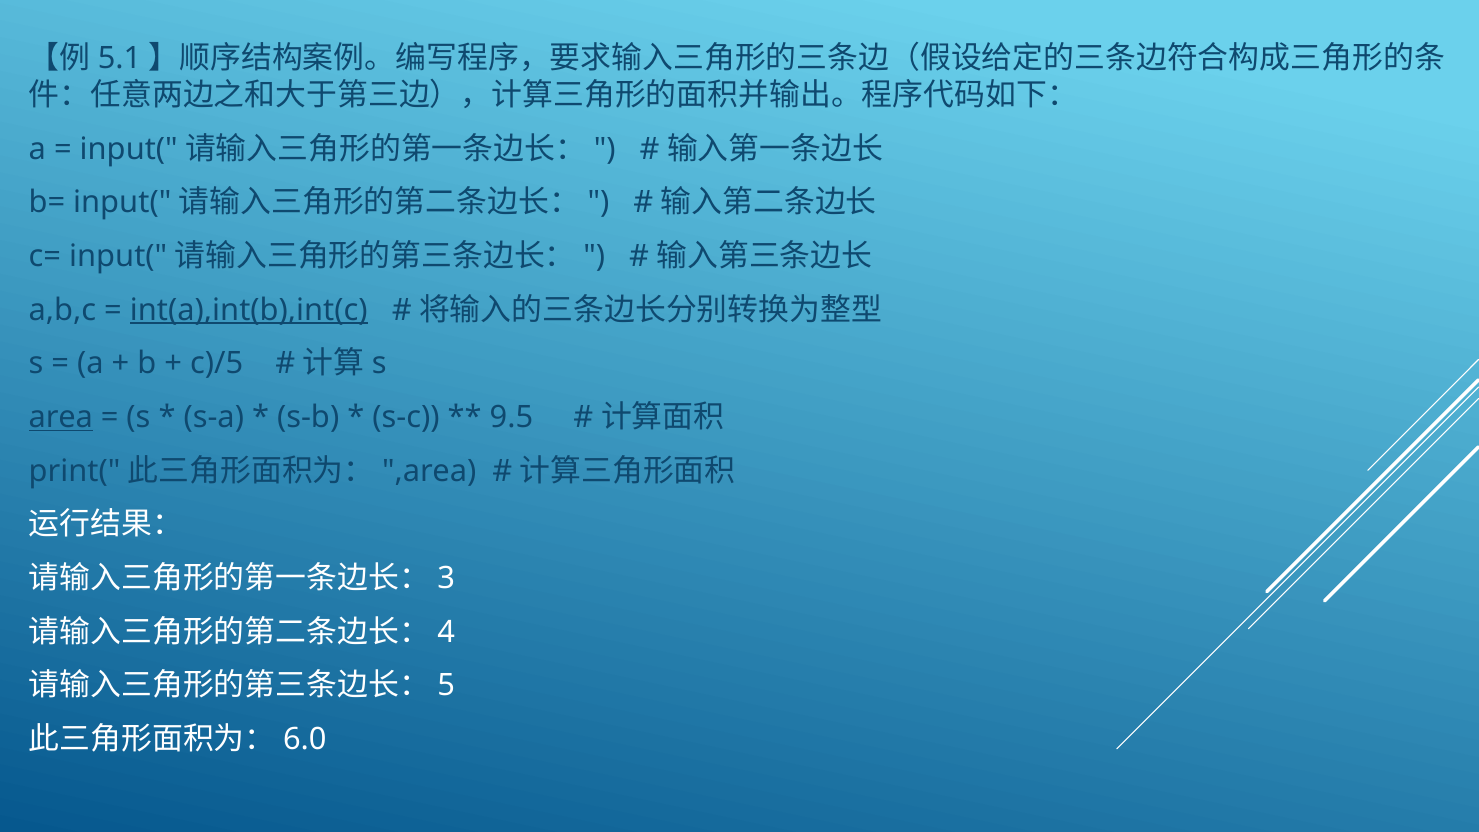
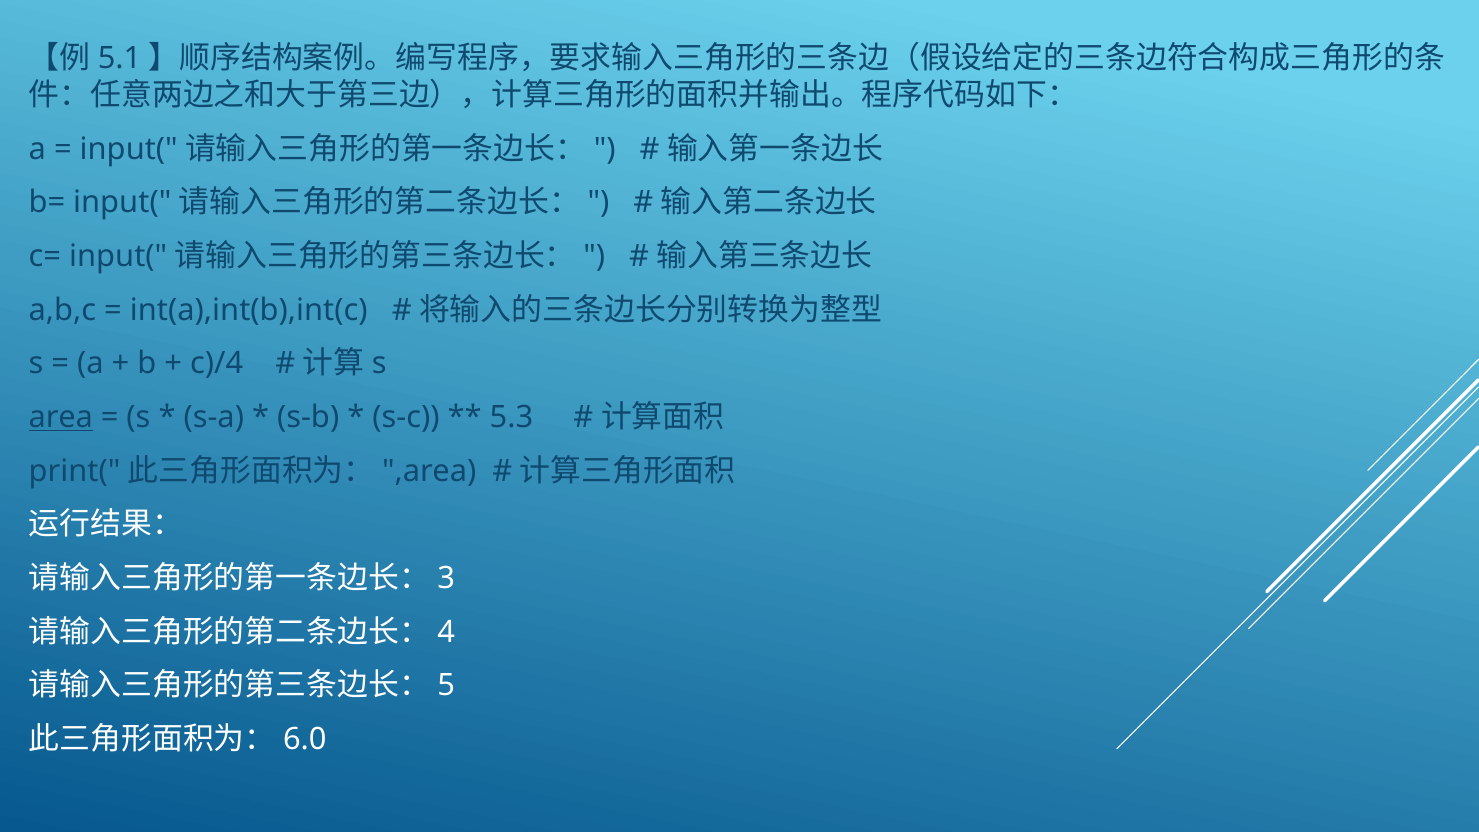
int(a),int(b),int(c underline: present -> none (249, 310)
c)/5: c)/5 -> c)/4 (217, 364)
9.5: 9.5 -> 5.3 (511, 417)
